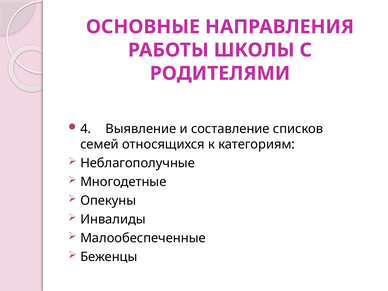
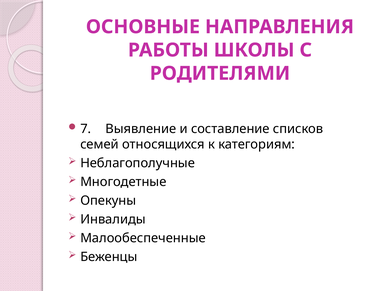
4: 4 -> 7 (86, 129)
